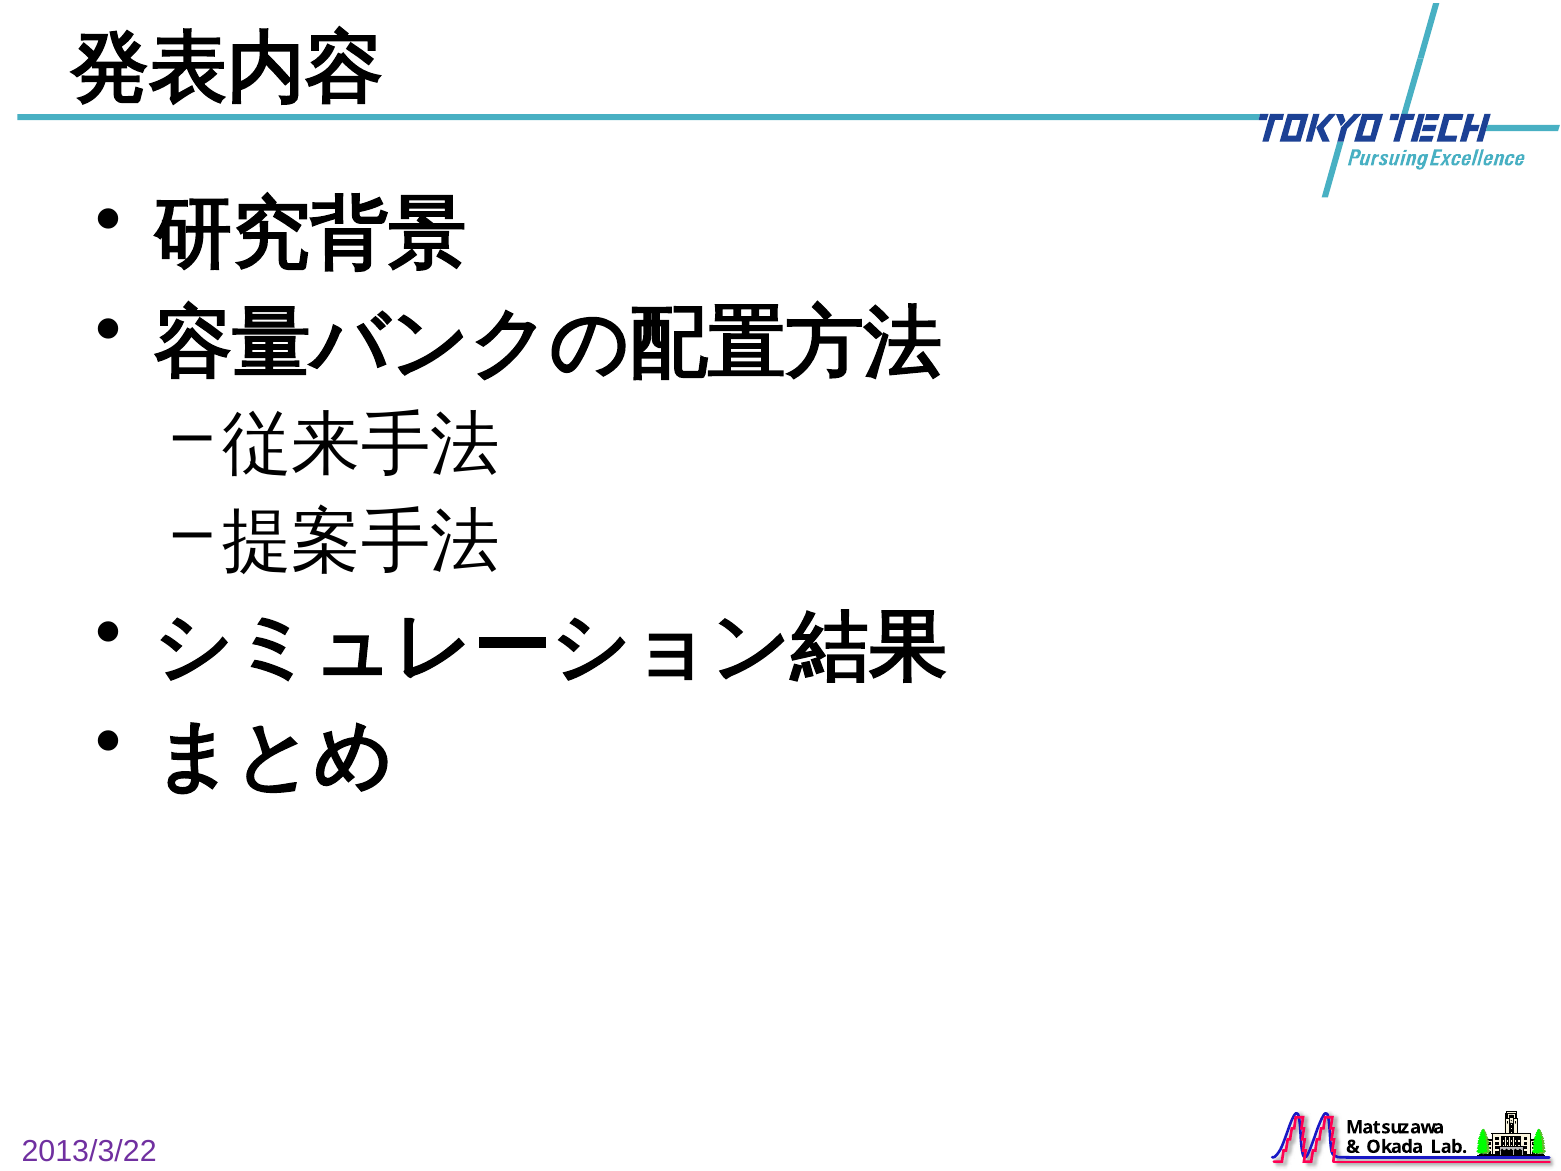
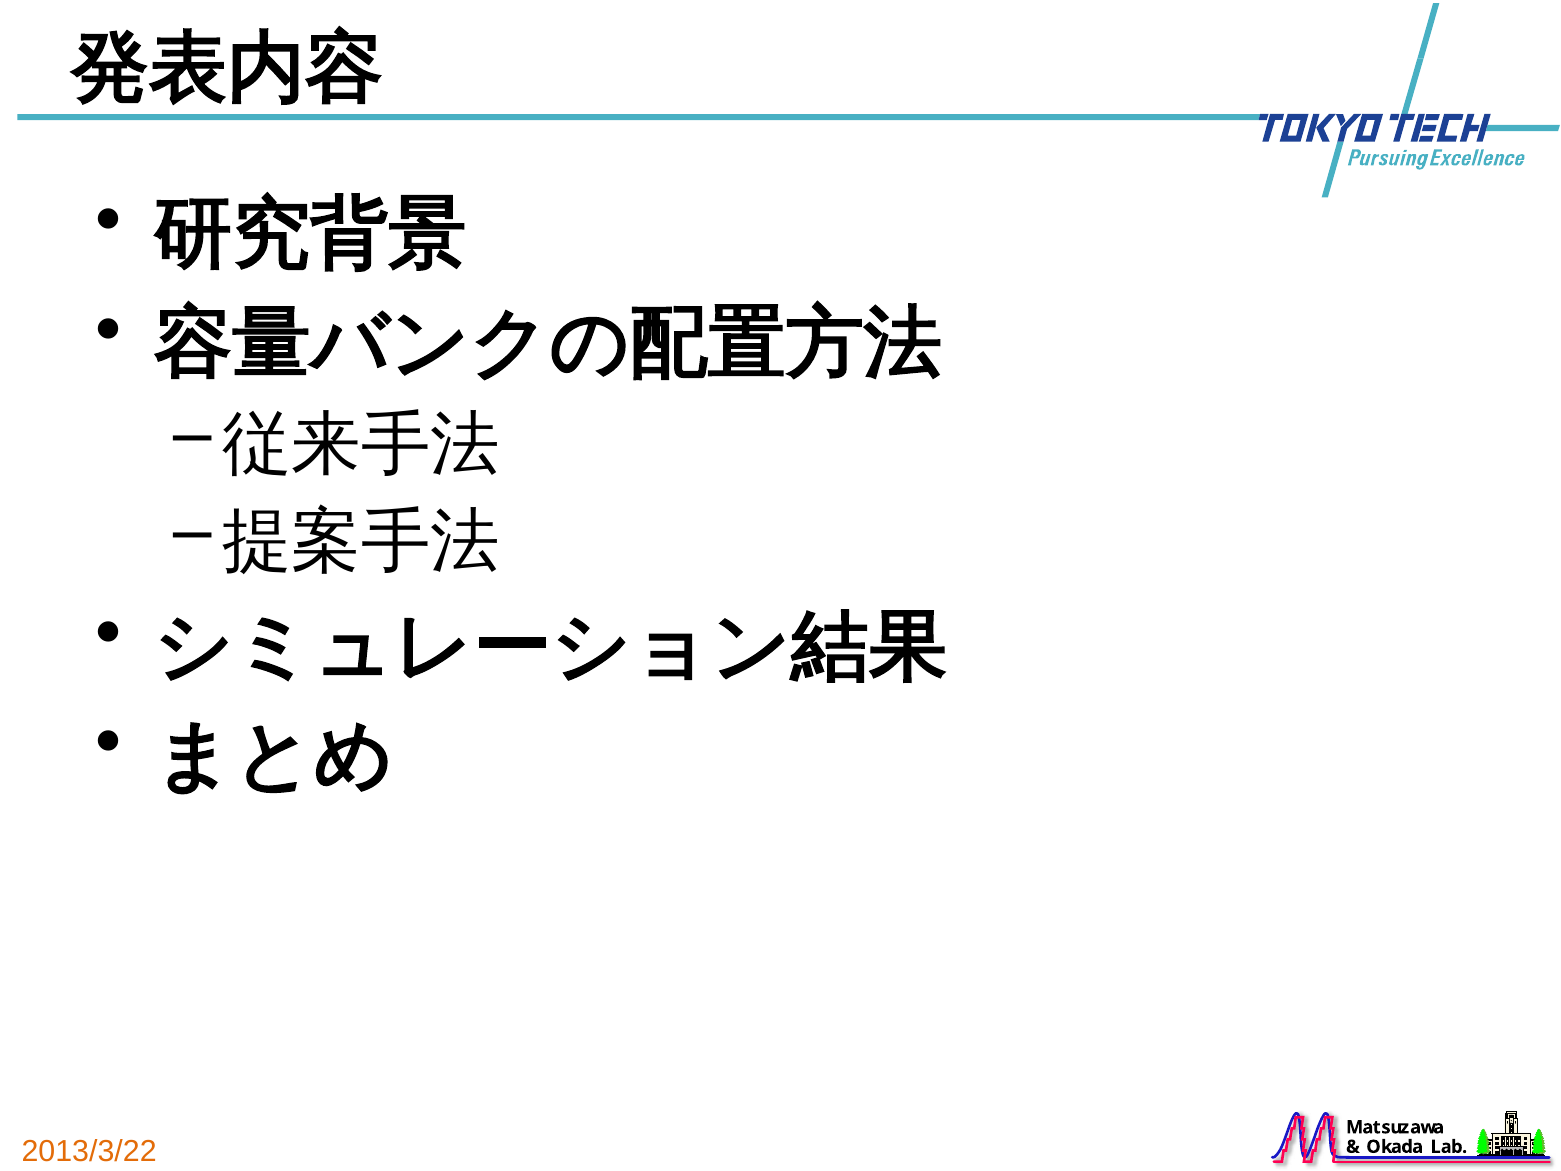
2013/3/22 colour: purple -> orange (89, 1152)
